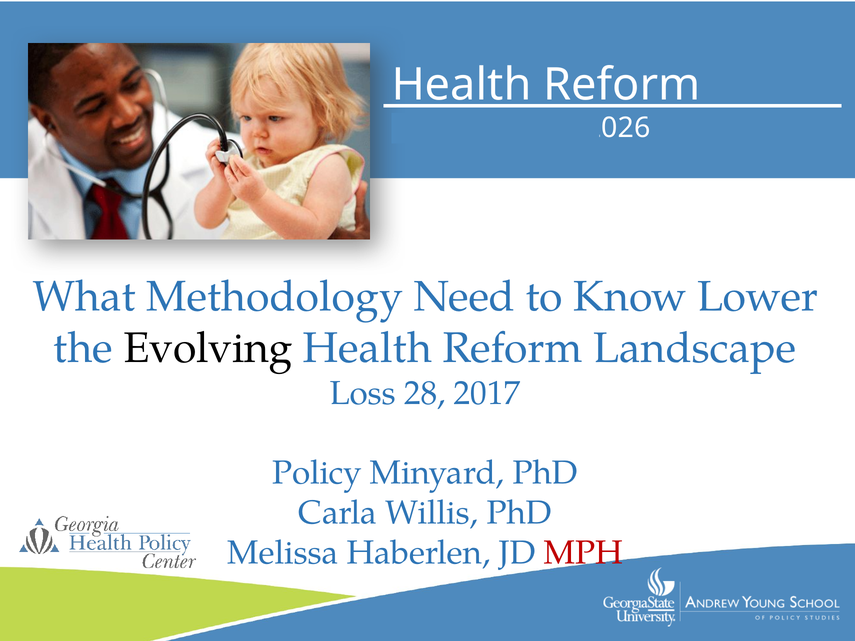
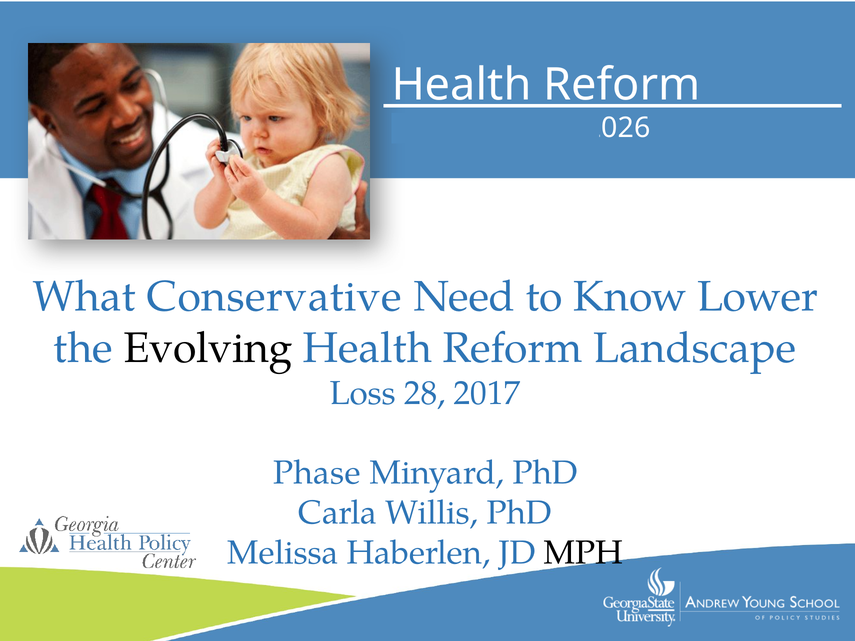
Methodology: Methodology -> Conservative (274, 297)
Policy: Policy -> Phase (317, 473)
MPH colour: red -> black (583, 553)
